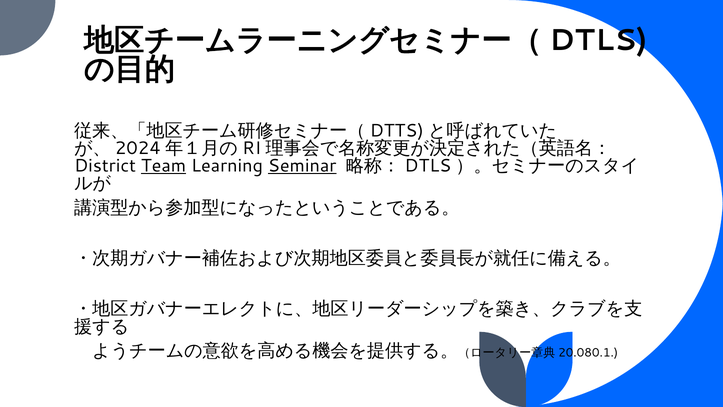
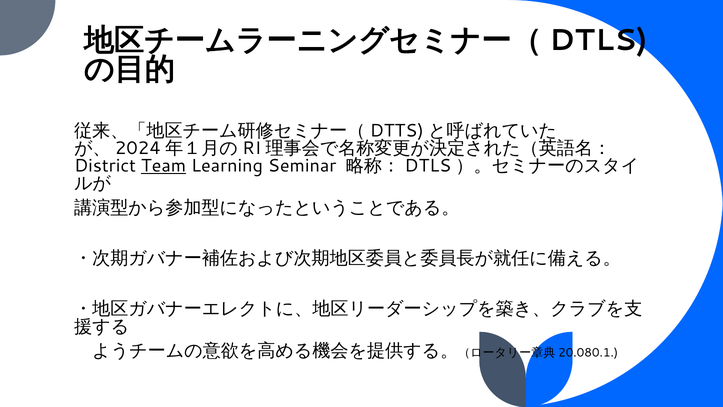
Seminar underline: present -> none (302, 166)
